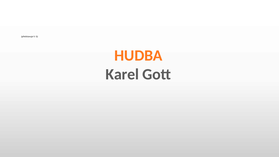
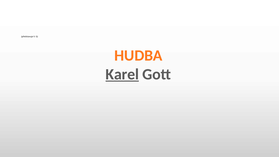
Karel underline: none -> present (122, 74)
